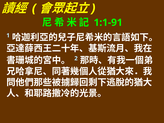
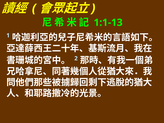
1:1-91: 1:1-91 -> 1:1-13 (108, 23)
